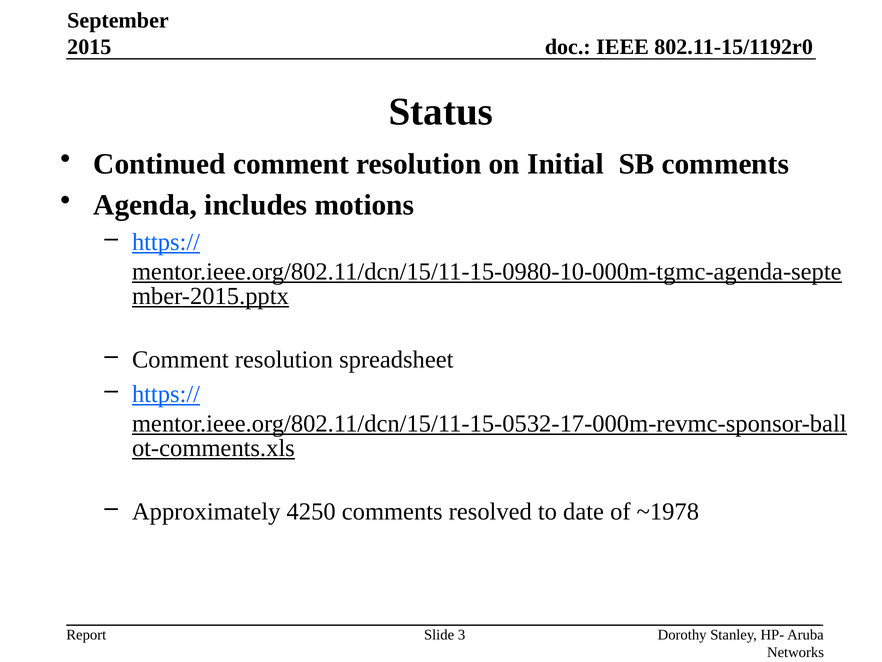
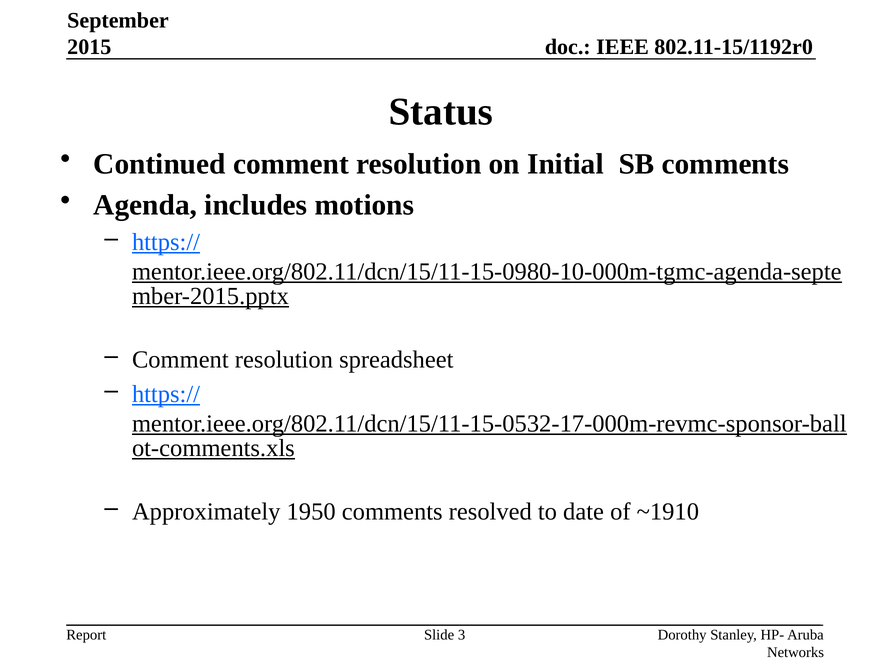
4250: 4250 -> 1950 (311, 511)
~1978: ~1978 -> ~1910 (668, 511)
